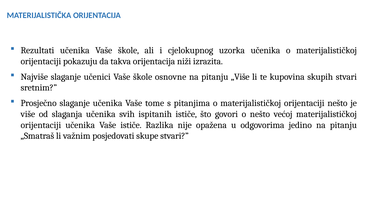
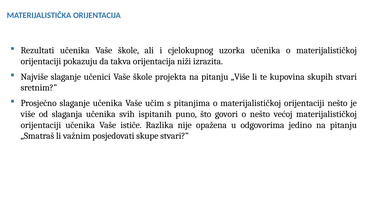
osnovne: osnovne -> projekta (171, 77)
tome: tome -> učim (155, 103)
ispitanih ističe: ističe -> puno (186, 114)
